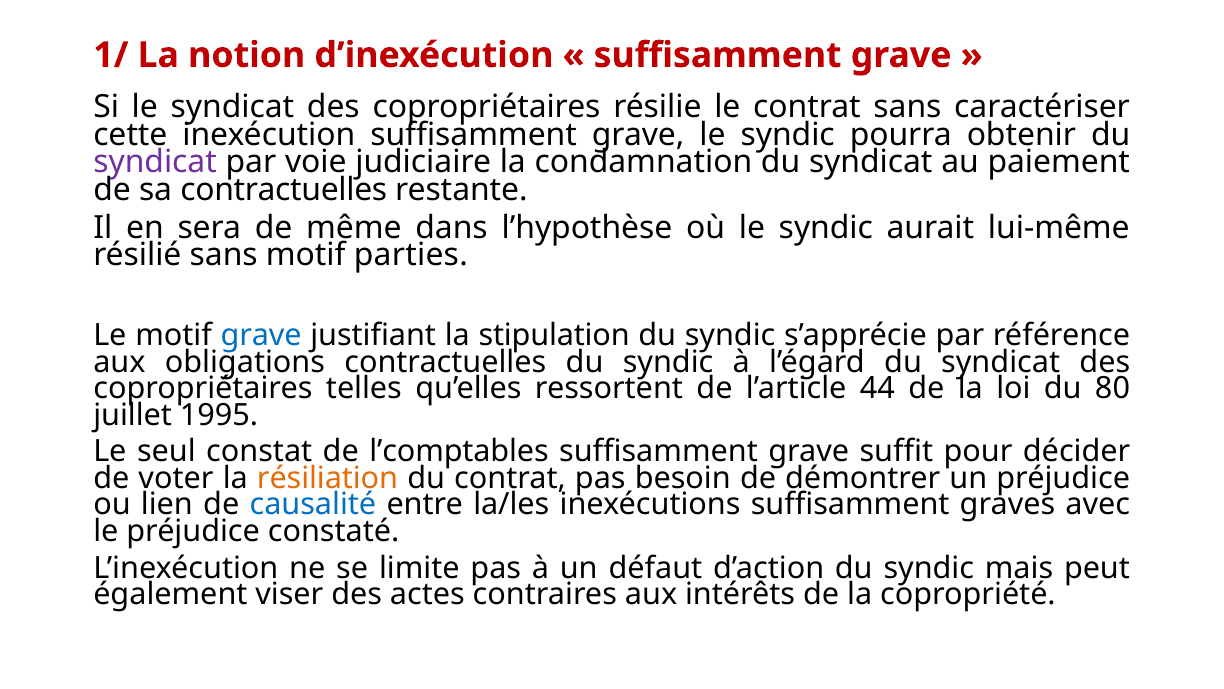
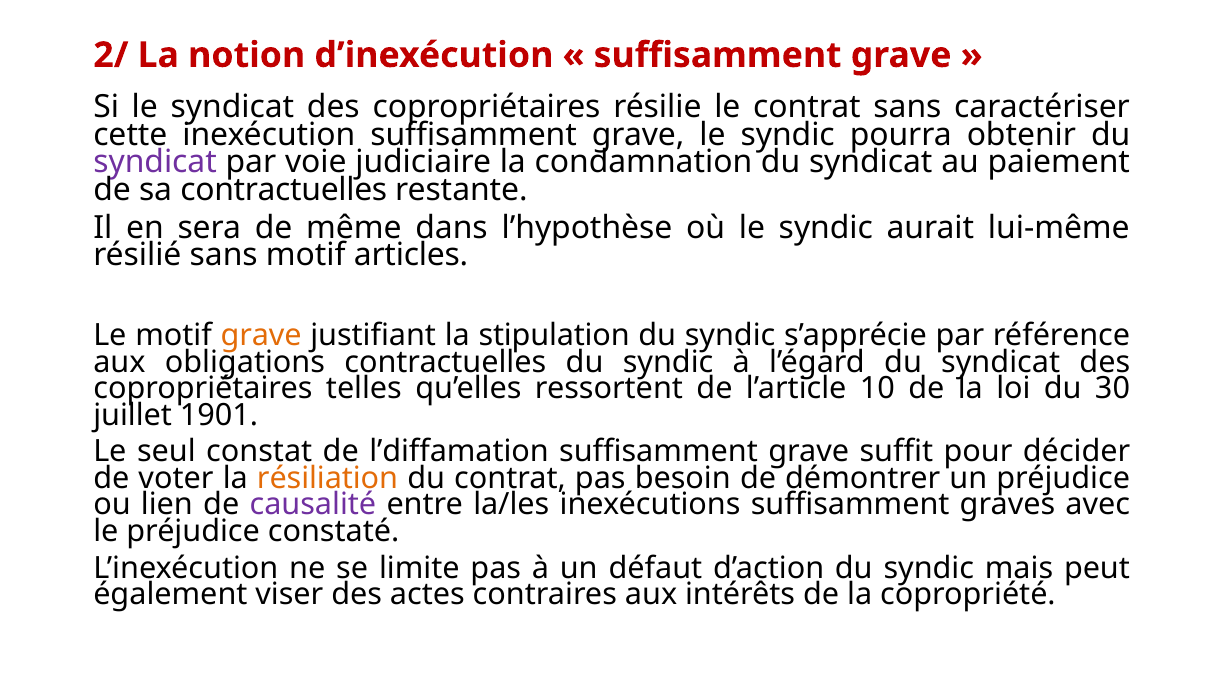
1/: 1/ -> 2/ (111, 55)
parties: parties -> articles (411, 255)
grave colour: blue -> orange (261, 335)
44: 44 -> 10 (877, 388)
80: 80 -> 30 (1113, 388)
1995: 1995 -> 1901 (219, 415)
l’comptables: l’comptables -> l’diffamation (459, 451)
causalité colour: blue -> purple (313, 504)
